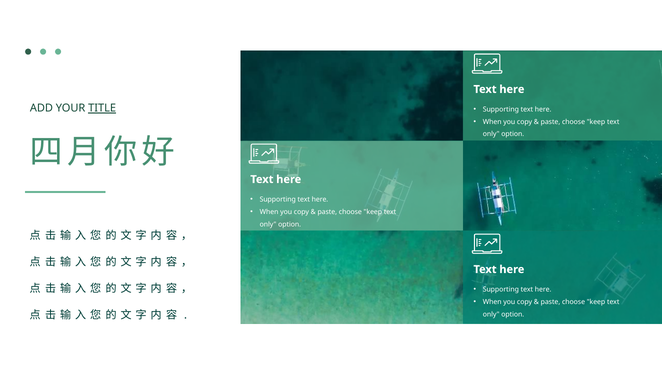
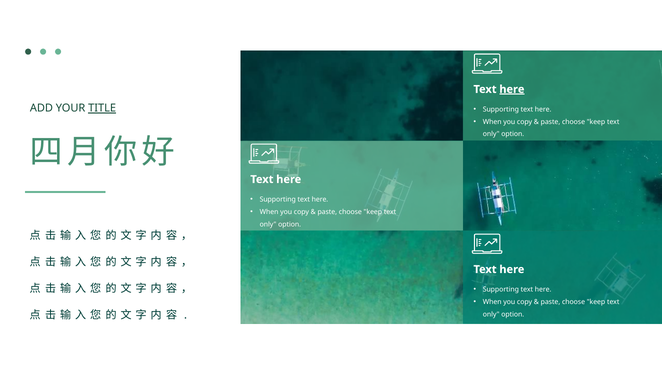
here underline: none -> present (512, 89)
